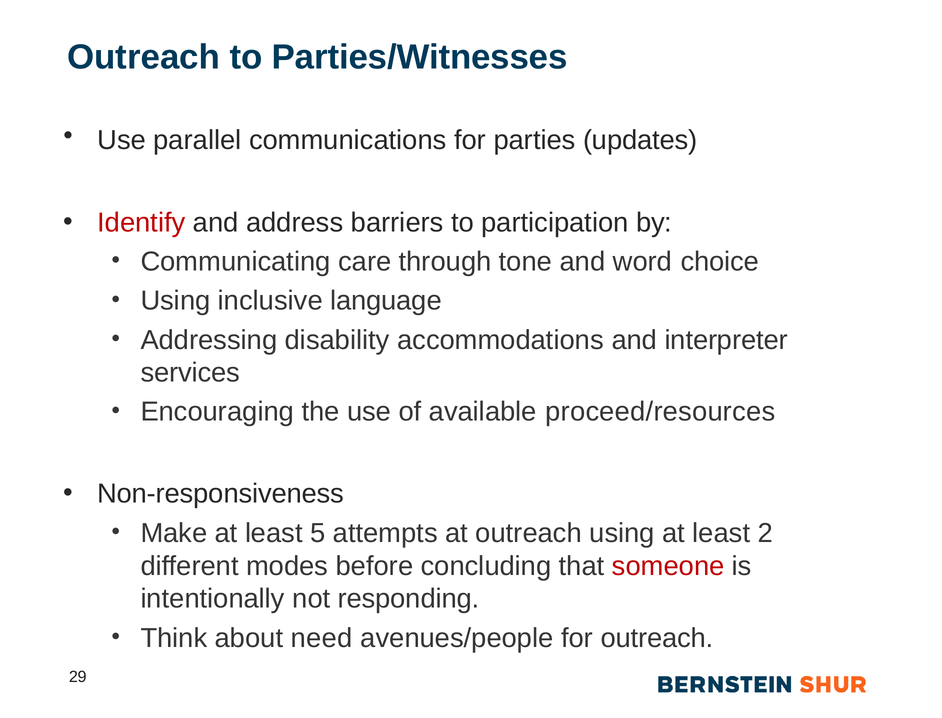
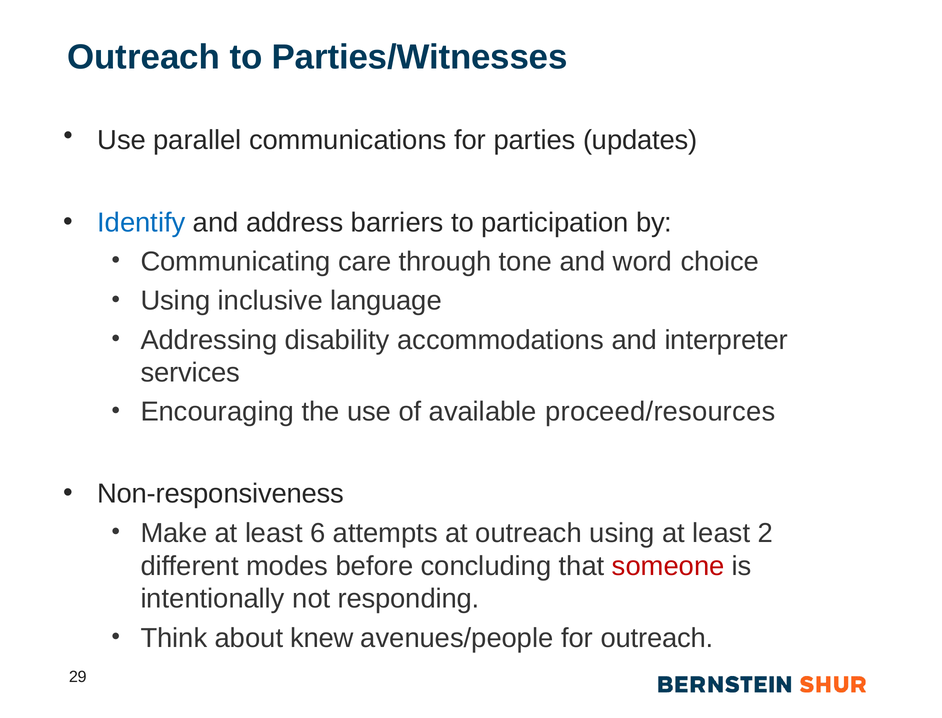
Identify colour: red -> blue (141, 222)
5: 5 -> 6 (318, 533)
need: need -> knew (322, 638)
